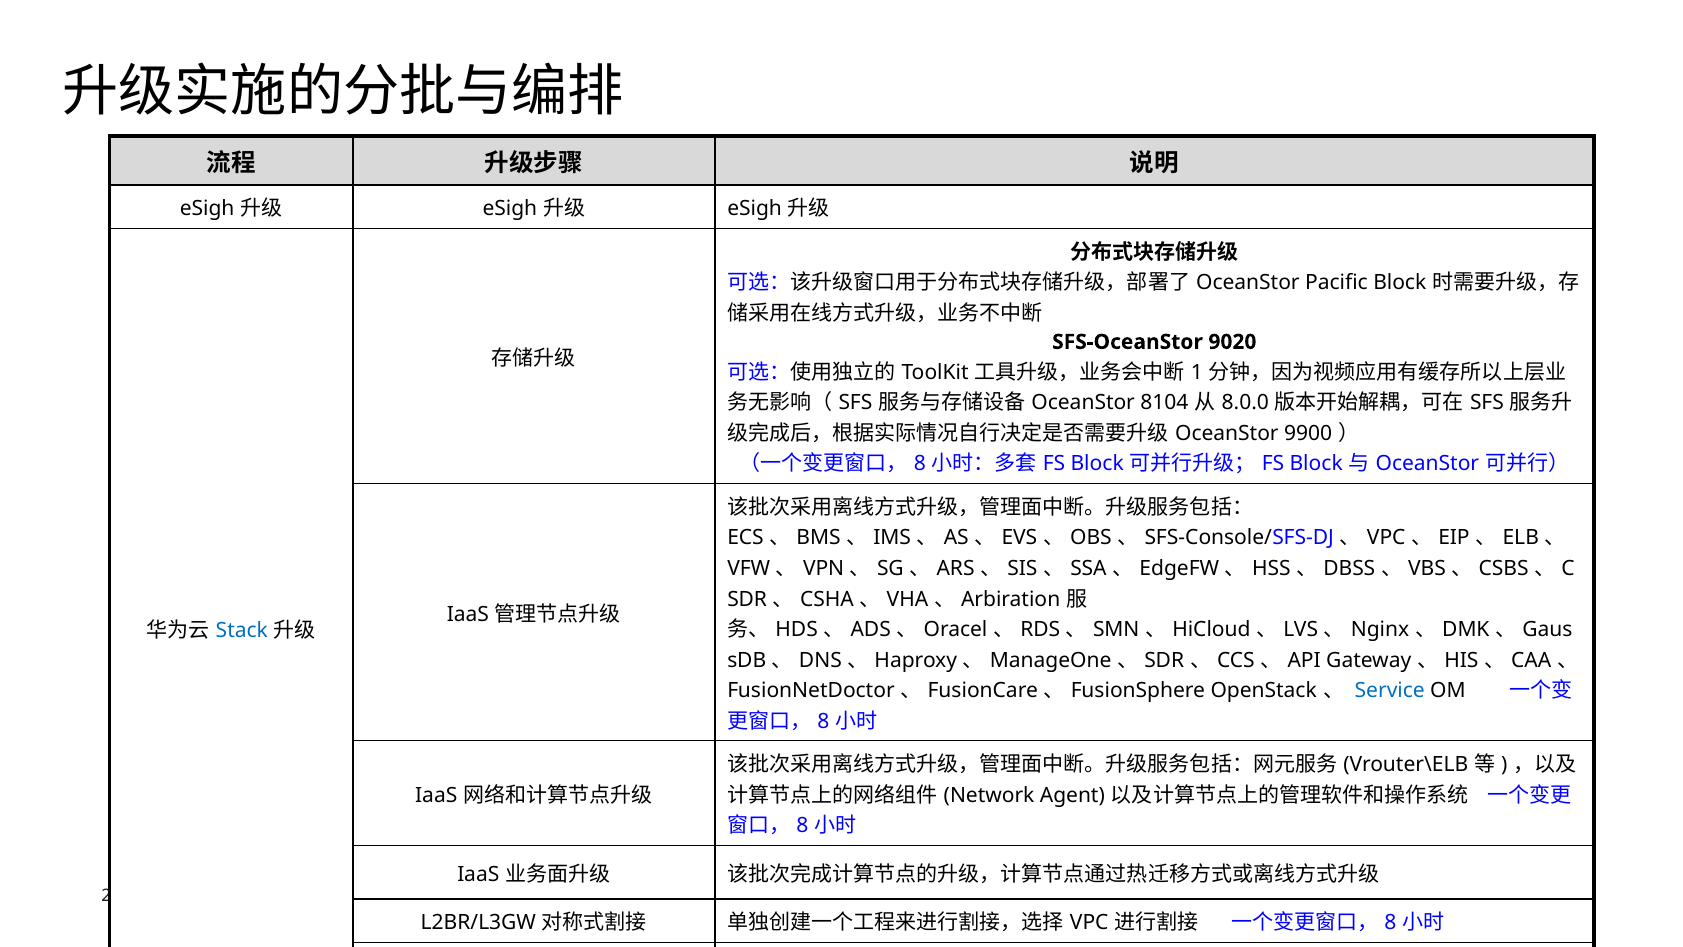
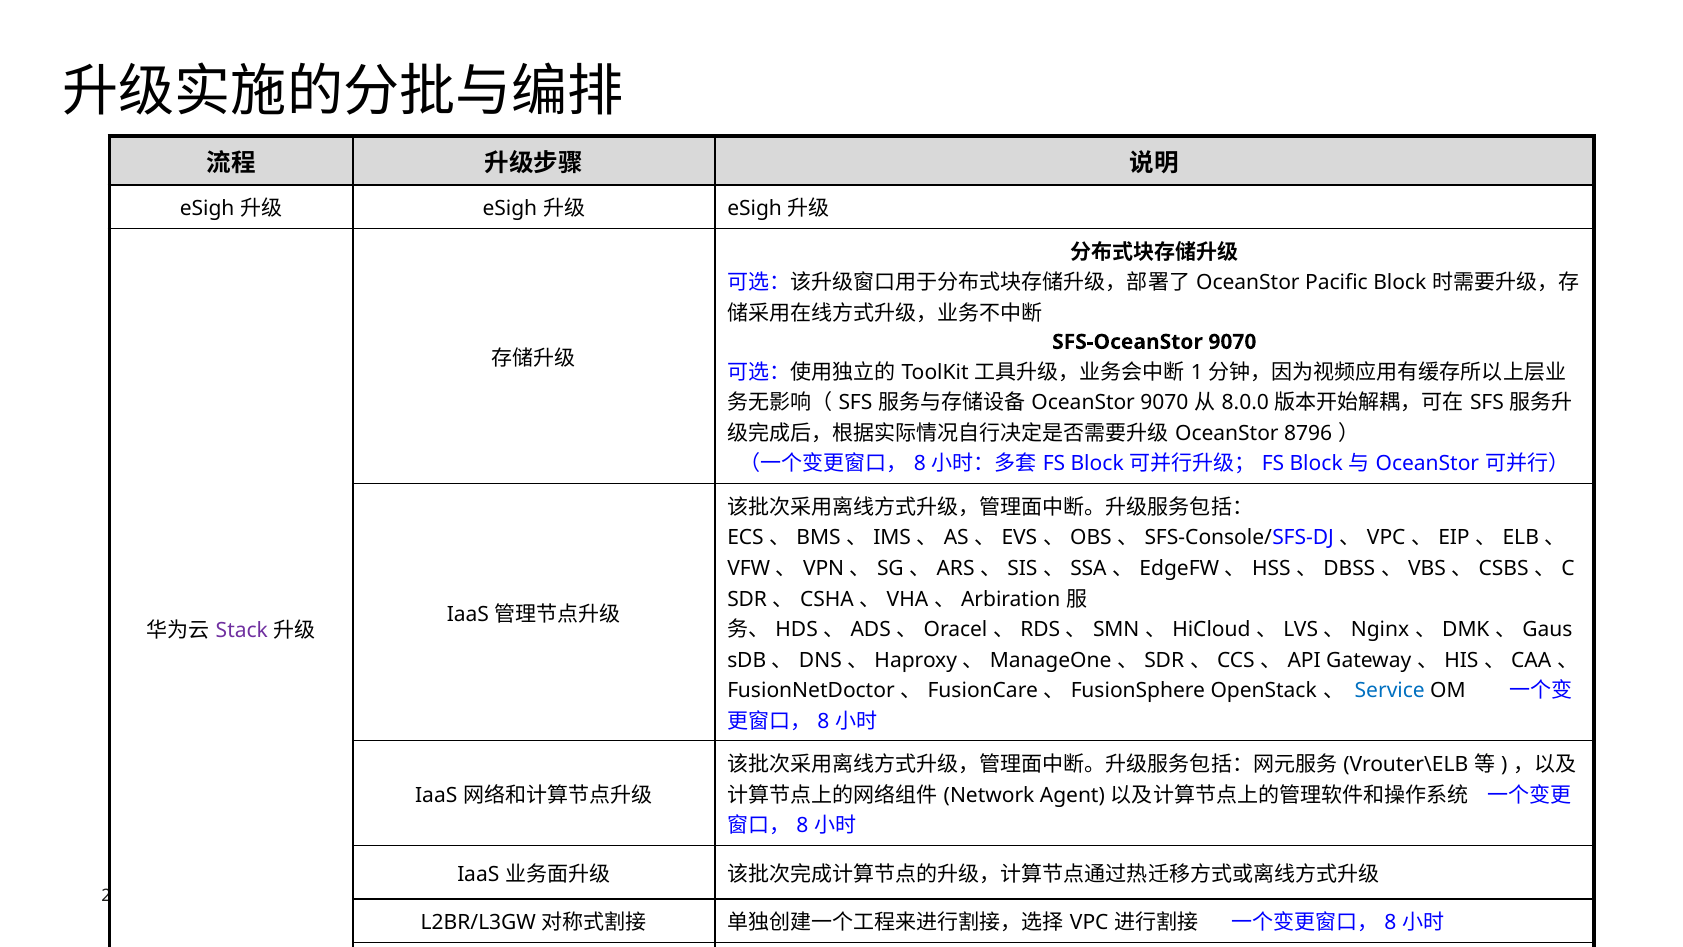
SFS-OceanStor 9020: 9020 -> 9070 (1232, 342)
8104: 8104 -> 9070 (1164, 403)
9900: 9900 -> 8796 (1308, 433)
Stack colour: blue -> purple (242, 631)
